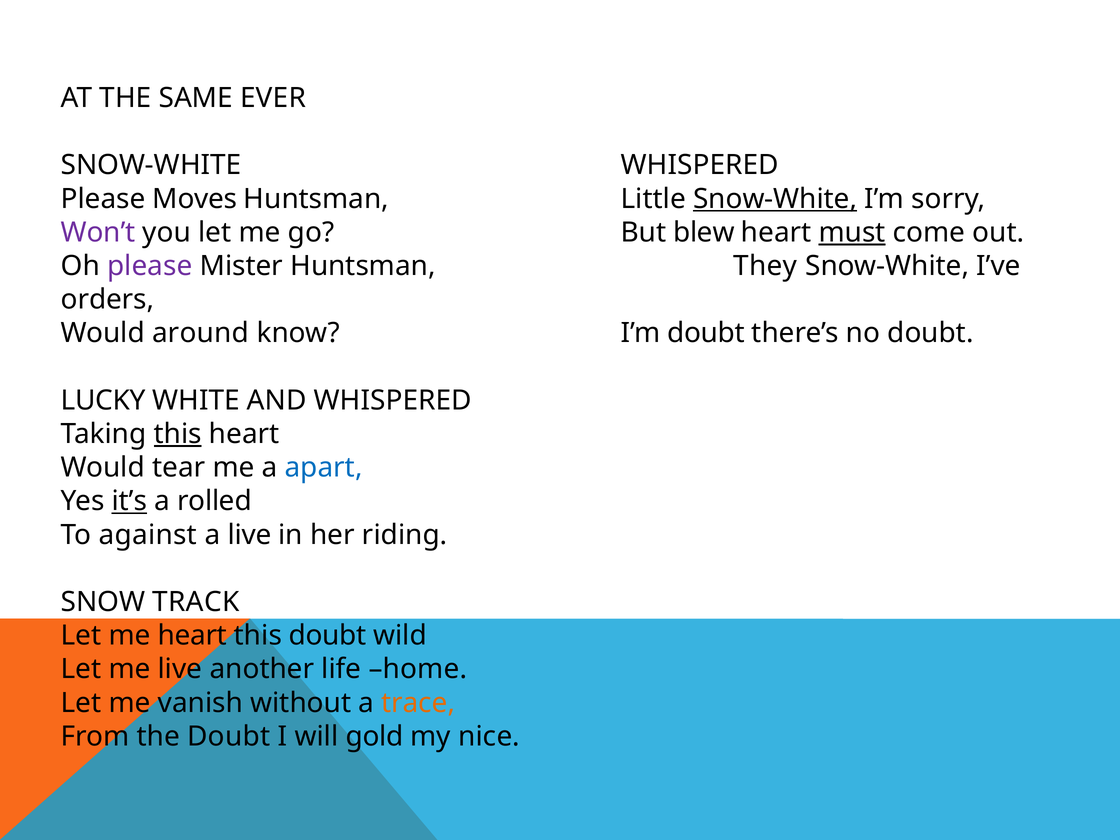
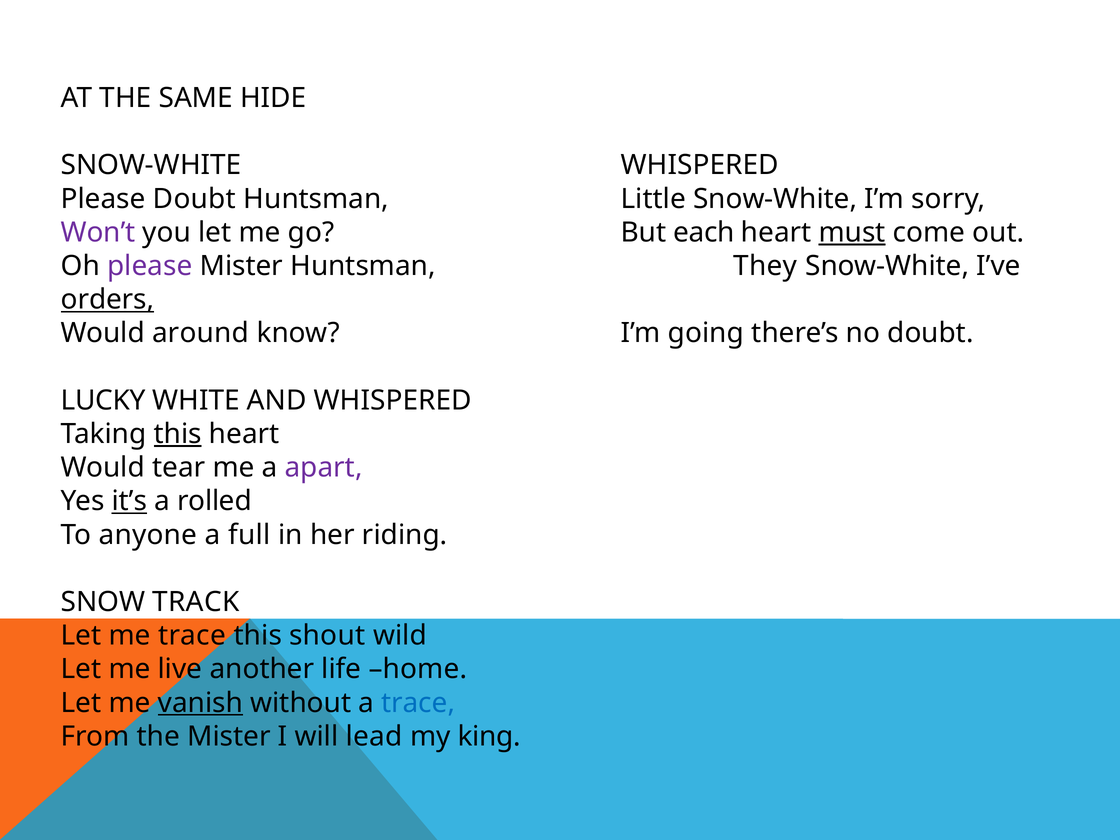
EVER: EVER -> HIDE (273, 98)
Please Moves: Moves -> Doubt (194, 199)
Snow-White underline: present -> none (775, 199)
blew: blew -> each (704, 232)
orders underline: none -> present (108, 300)
I’m doubt: doubt -> going (706, 333)
apart colour: blue -> purple (324, 468)
against: against -> anyone (148, 535)
a live: live -> full (249, 535)
me heart: heart -> trace (192, 636)
this doubt: doubt -> shout (327, 636)
vanish underline: none -> present (200, 703)
trace colour: orange -> blue (418, 703)
the Doubt: Doubt -> Mister (229, 736)
gold: gold -> lead (374, 736)
nice: nice -> king (489, 736)
